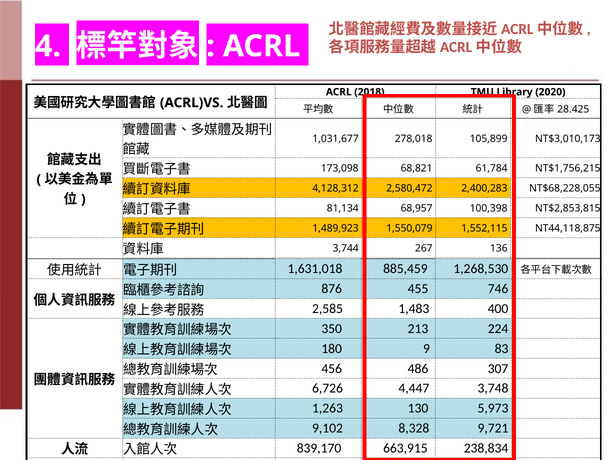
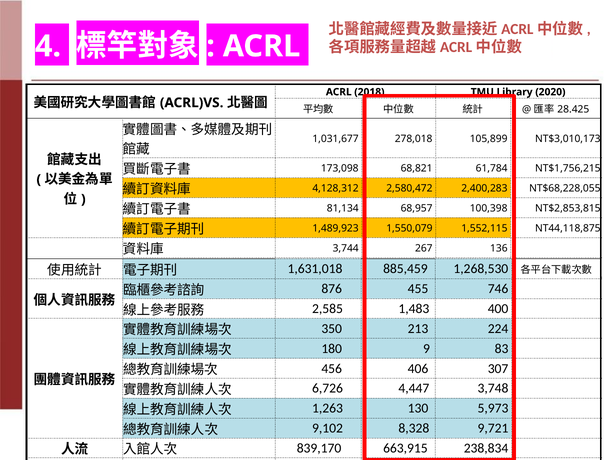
486: 486 -> 406 (418, 368)
